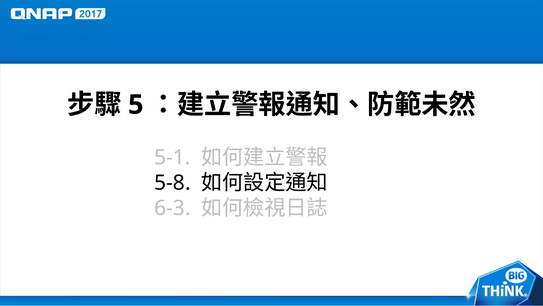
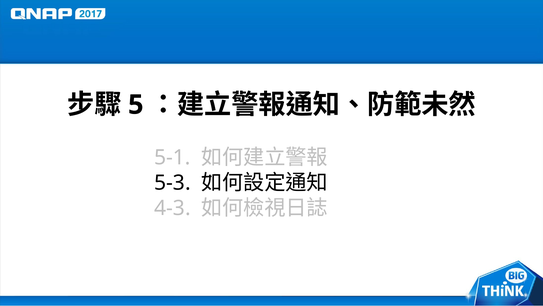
5-8: 5-8 -> 5-3 (172, 183)
6-3: 6-3 -> 4-3 (172, 208)
